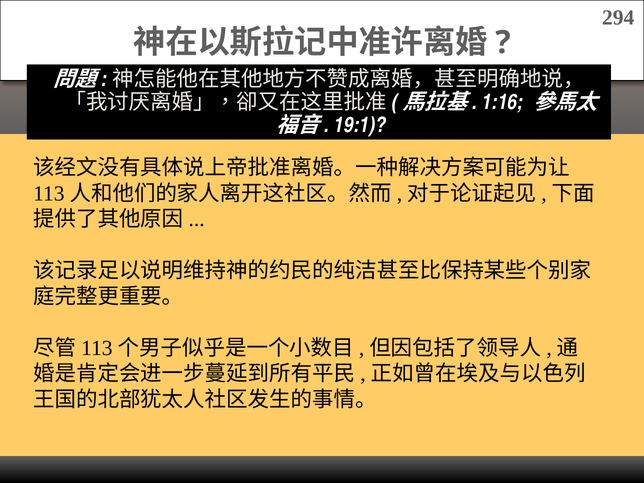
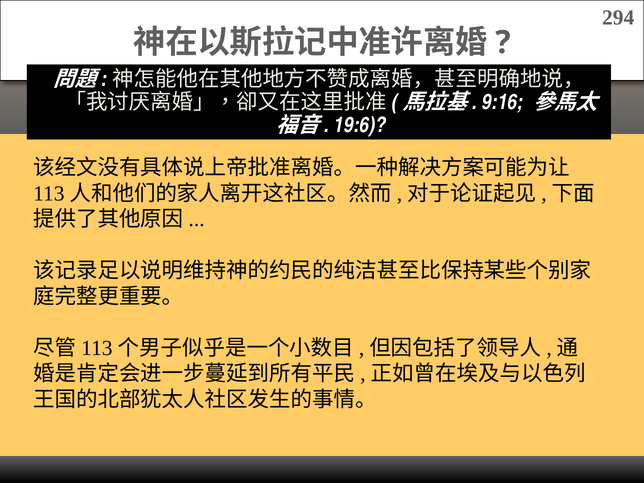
1:16: 1:16 -> 9:16 (502, 102)
19:1: 19:1 -> 19:6 (360, 125)
